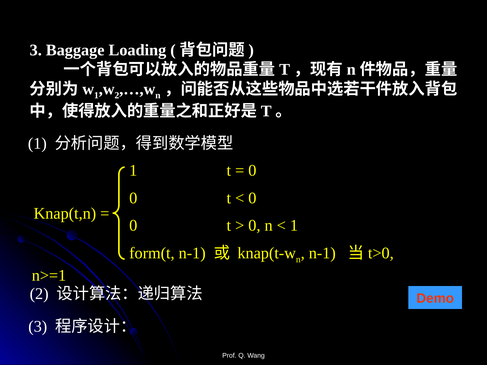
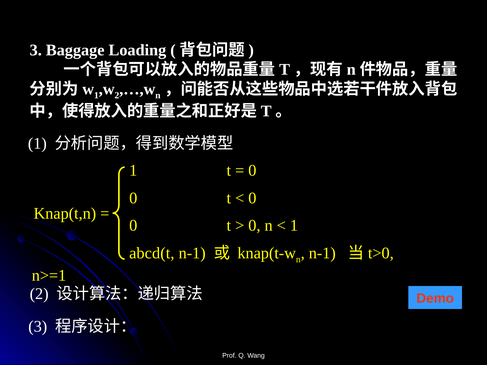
form(t: form(t -> abcd(t (152, 253)
